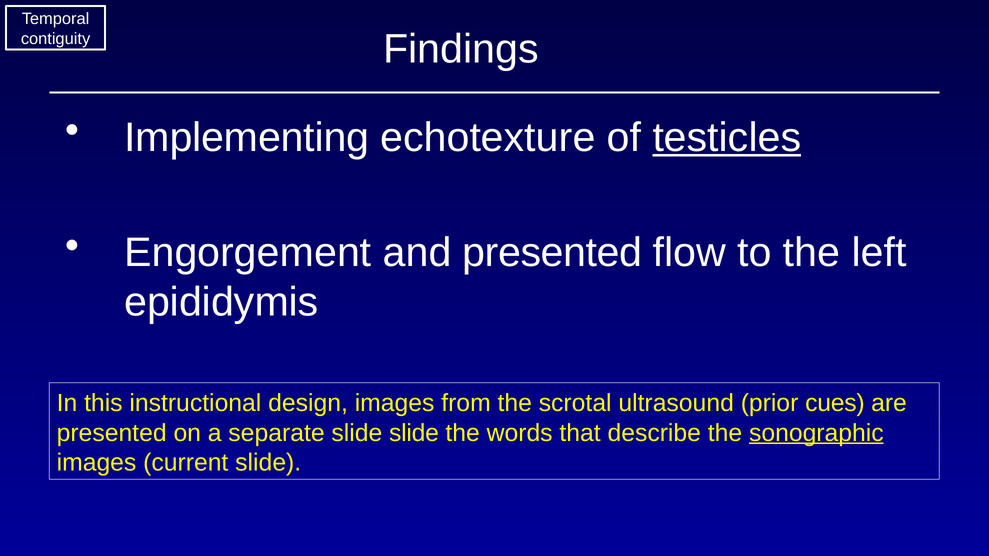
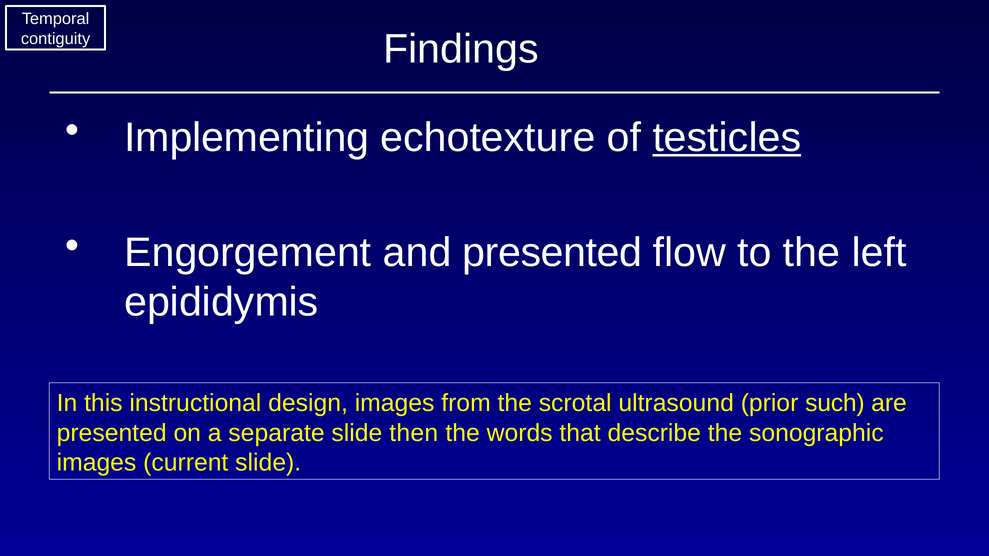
cues: cues -> such (835, 403)
slide slide: slide -> then (414, 433)
sonographic underline: present -> none (816, 433)
